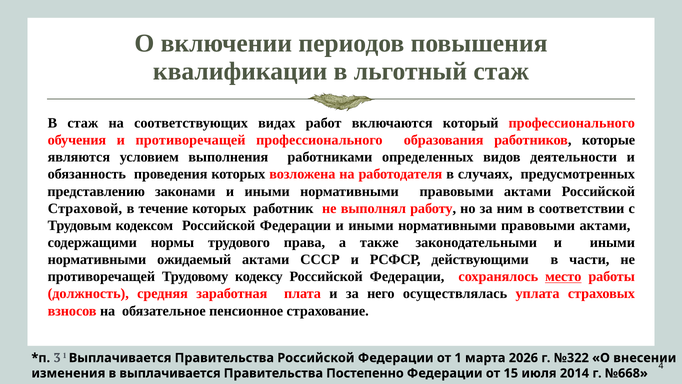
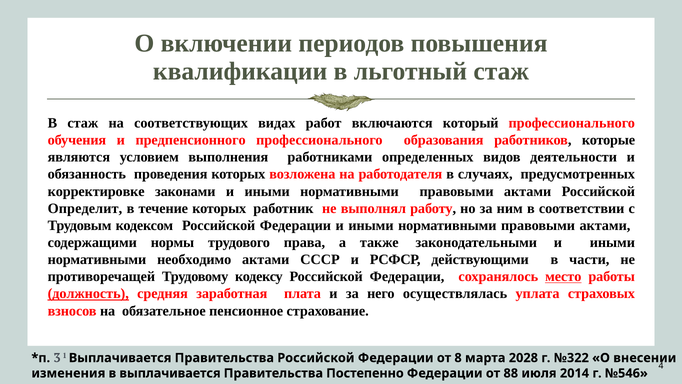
и противоречащей: противоречащей -> предпенсионного (191, 140)
представлению: представлению -> корректировке (96, 191)
Страховой: Страховой -> Определит (85, 208)
ожидаемый: ожидаемый -> необходимо (194, 259)
должность underline: none -> present (88, 293)
от 1: 1 -> 8 (458, 358)
2026: 2026 -> 2028 (523, 358)
15: 15 -> 88 (511, 373)
№668: №668 -> №546 (626, 373)
